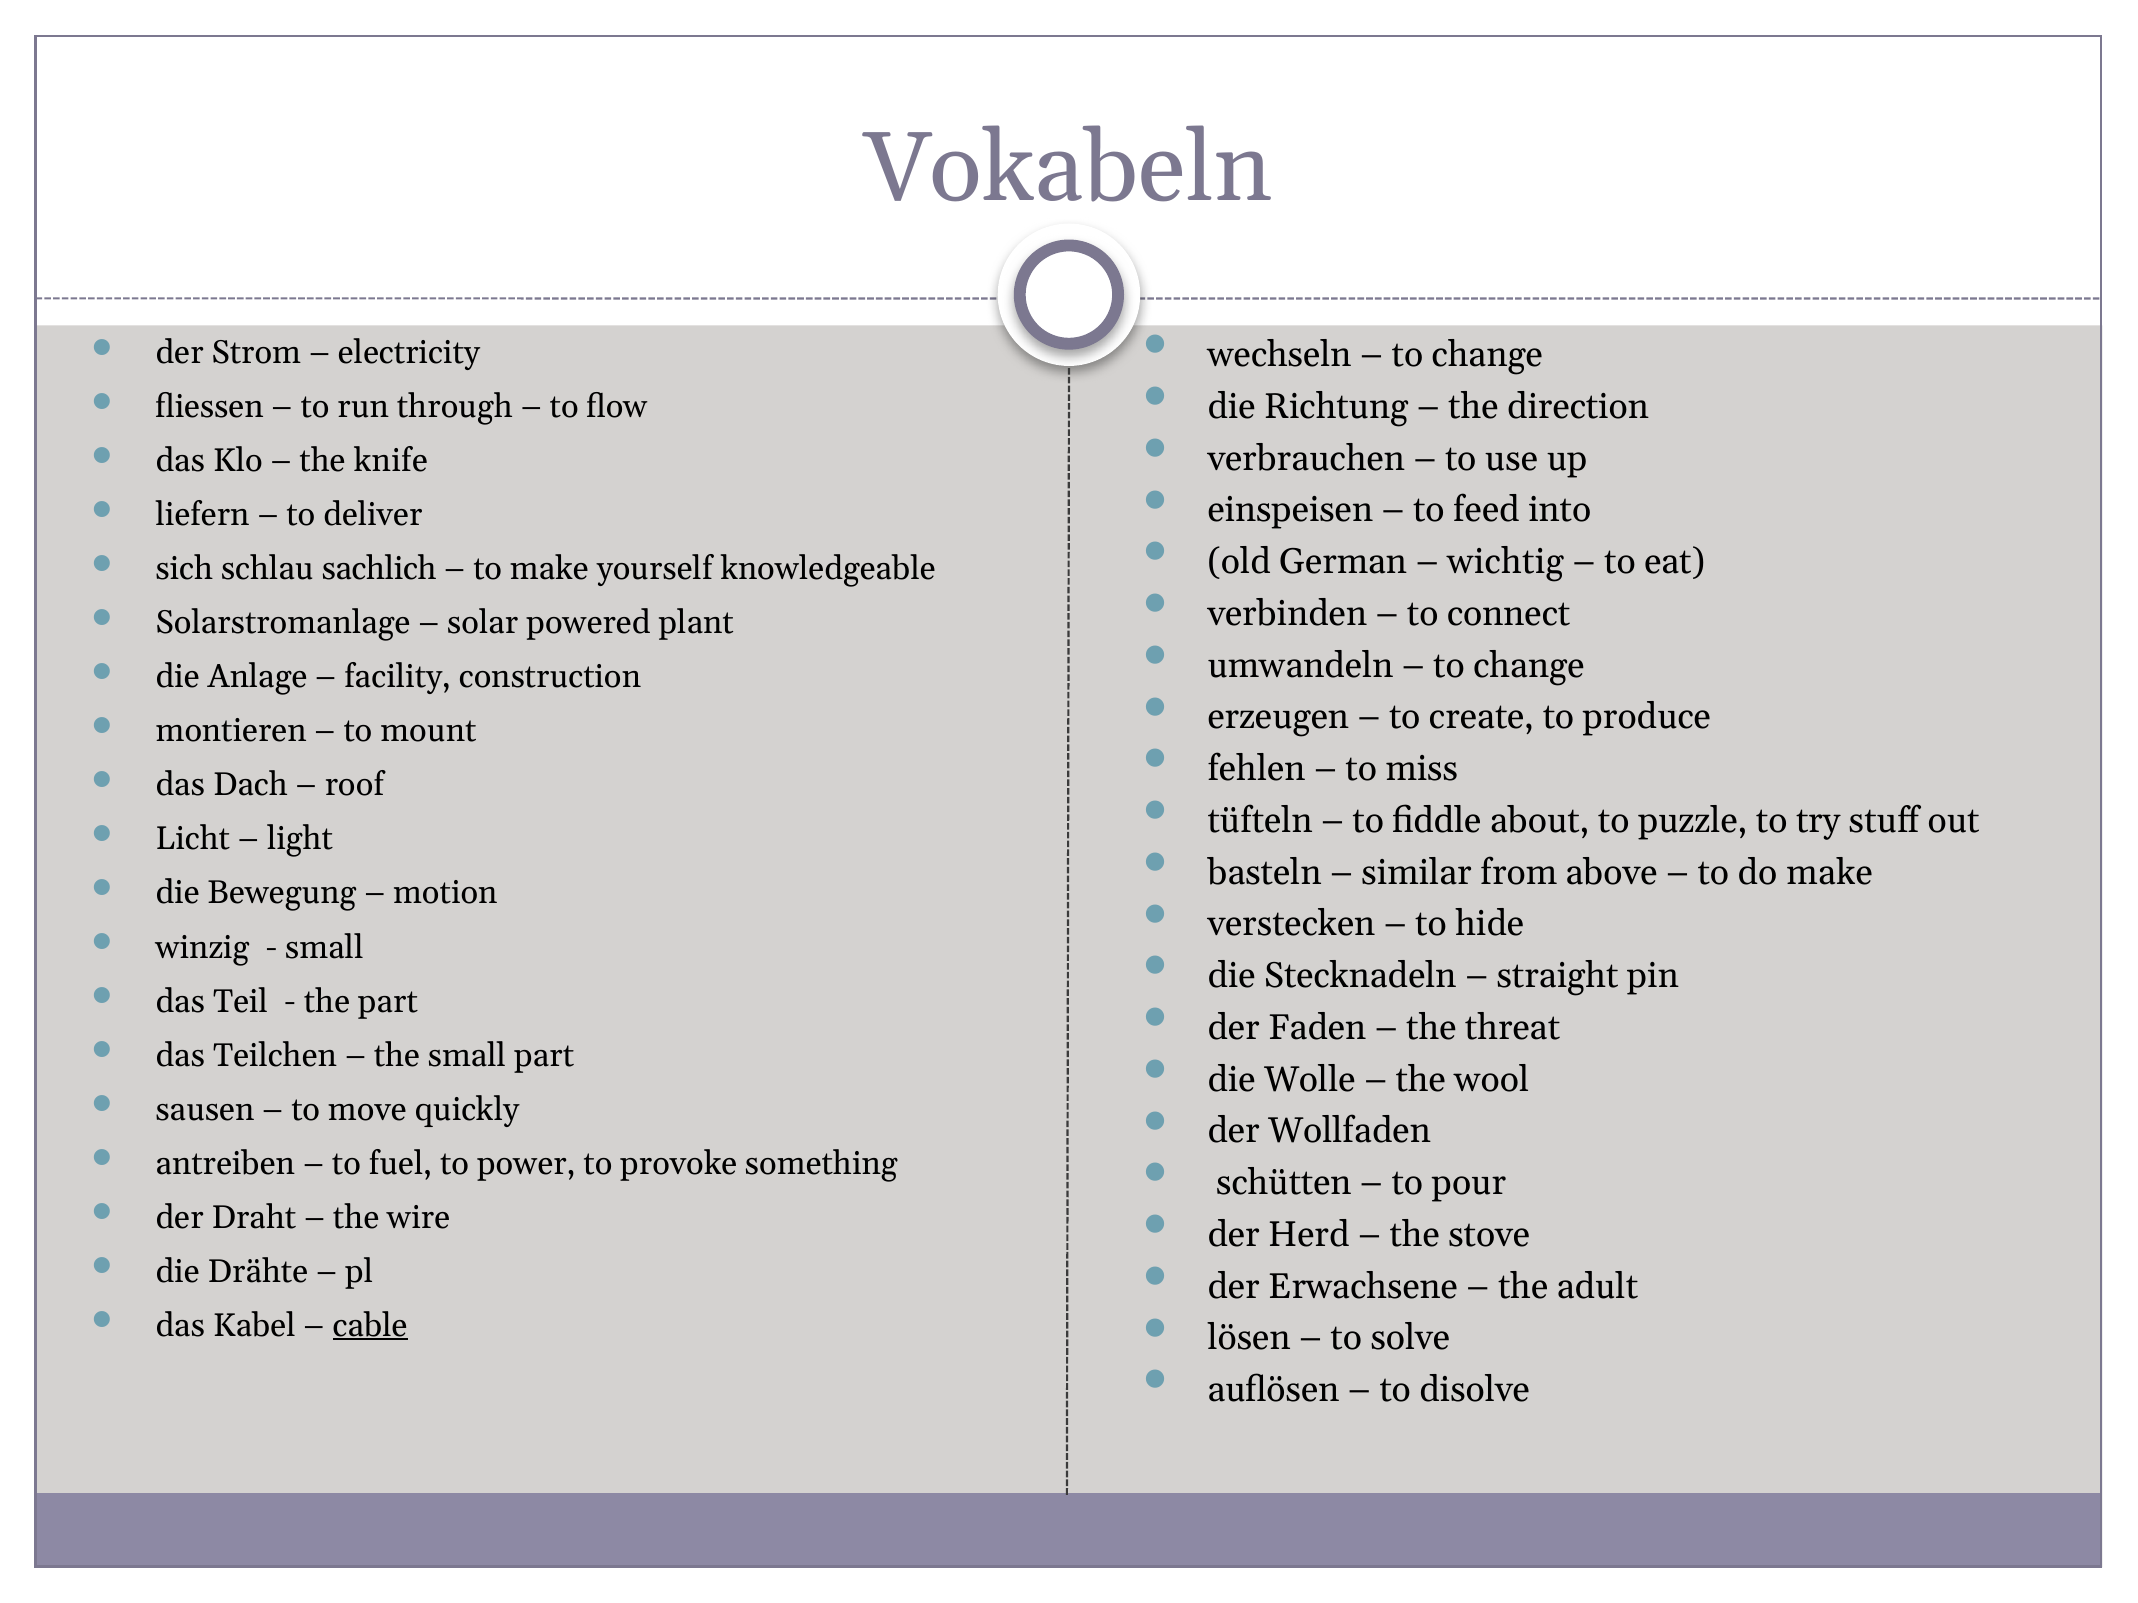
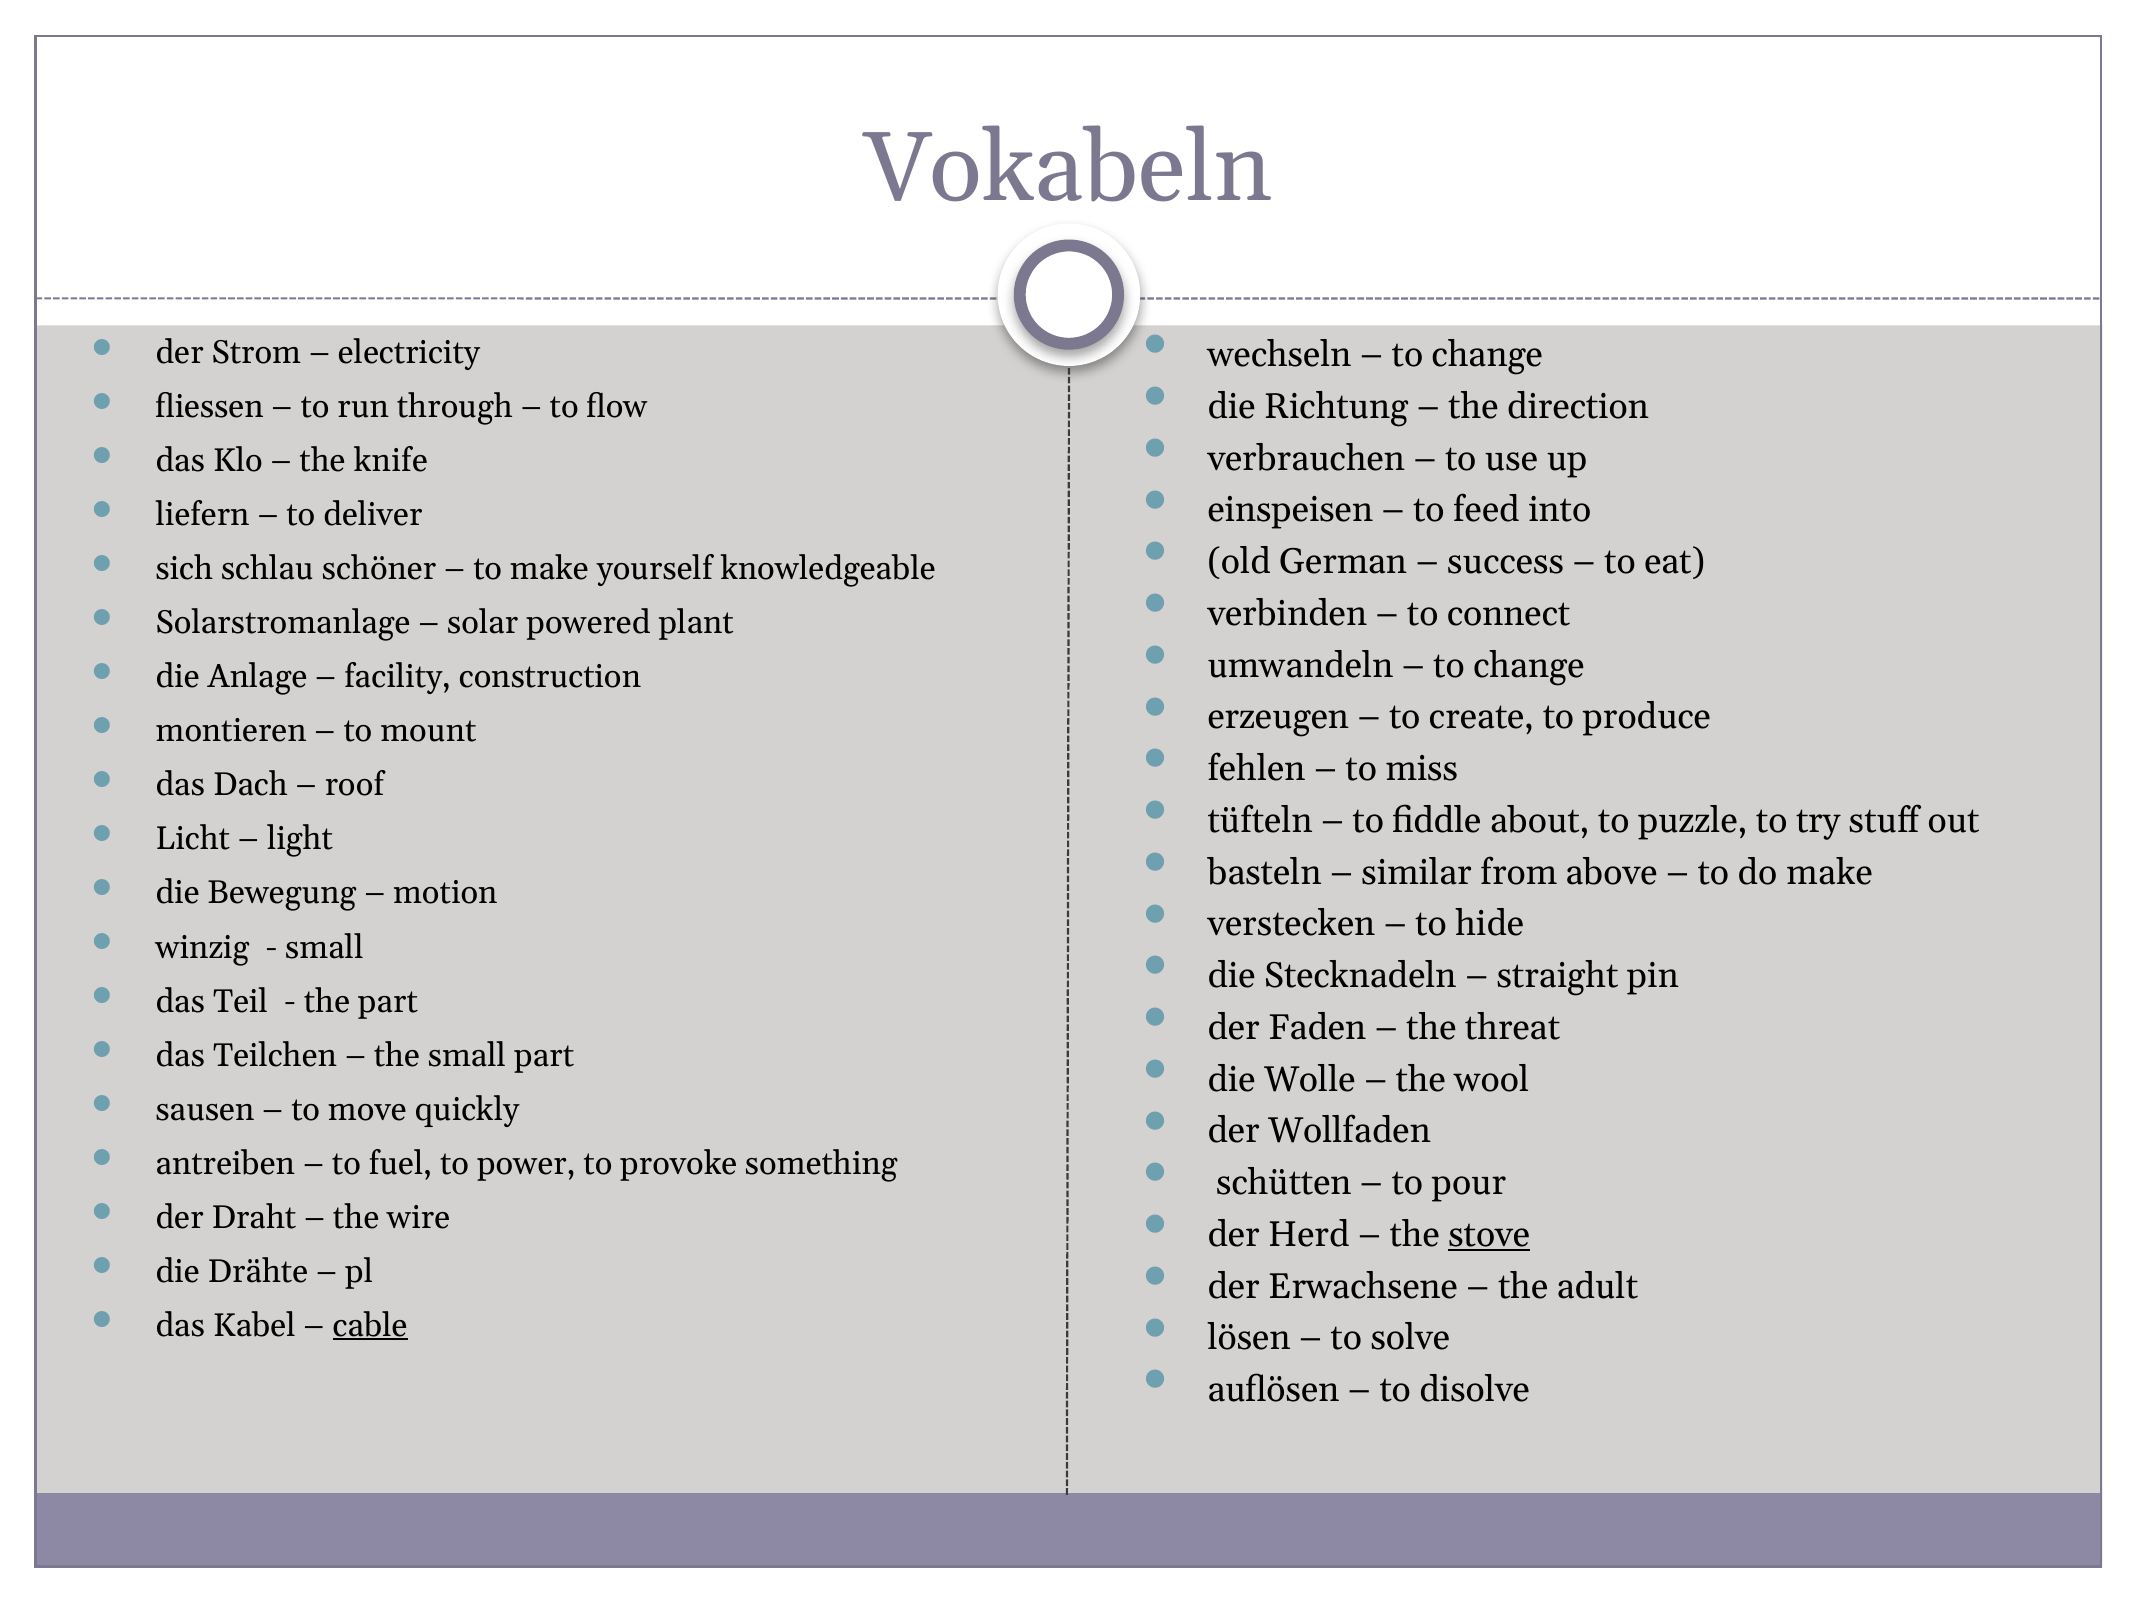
wichtig: wichtig -> success (1506, 562)
sachlich: sachlich -> schöner (379, 569)
stove underline: none -> present (1489, 1235)
